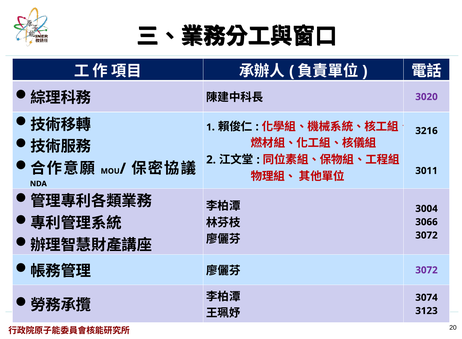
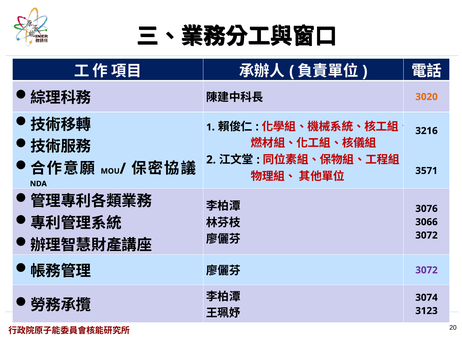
3020 colour: purple -> orange (427, 97)
3011: 3011 -> 3571 (427, 171)
3004: 3004 -> 3076 (427, 209)
